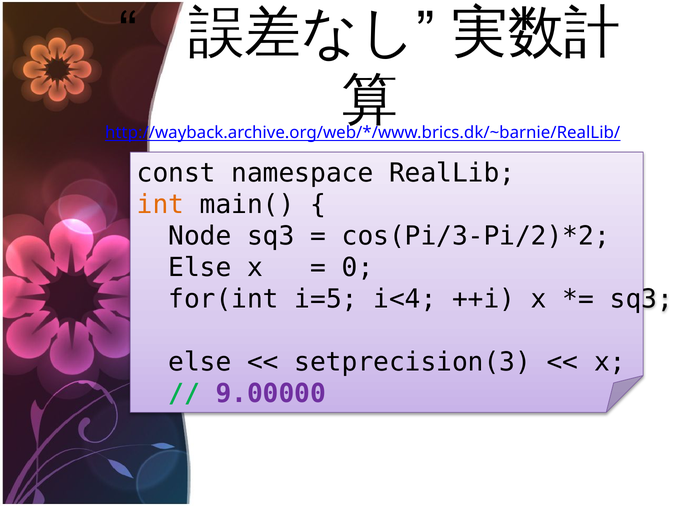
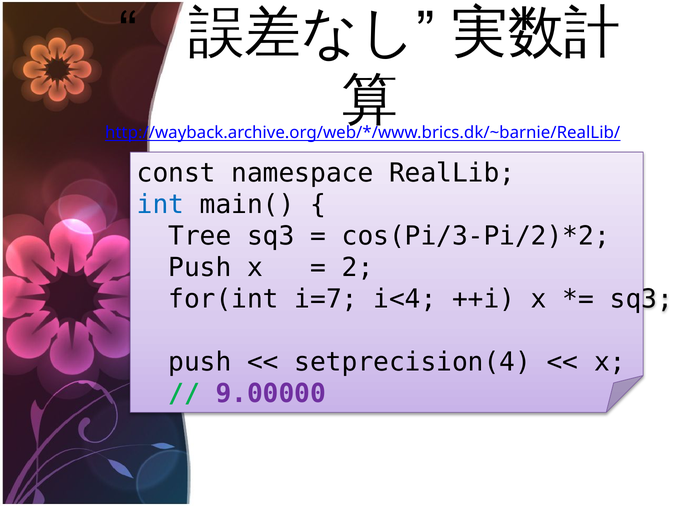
int colour: orange -> blue (160, 205)
Node: Node -> Tree (200, 236)
Else: Else -> Push (200, 268)
0: 0 -> 2 (358, 268)
i=5: i=5 -> i=7 (326, 299)
else: else -> push (200, 362)
setprecision(3: setprecision(3 -> setprecision(4 (413, 362)
